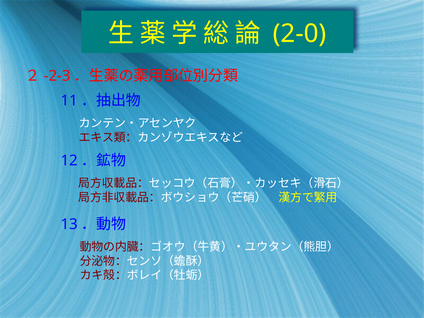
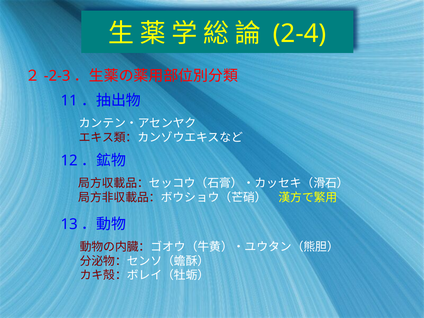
2-0: 2-0 -> 2-4 (300, 34)
